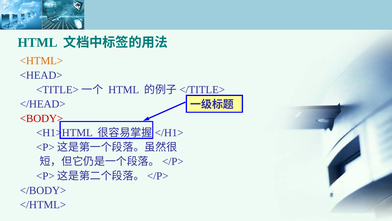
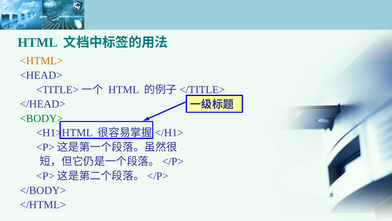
<BODY> colour: red -> green (41, 118)
